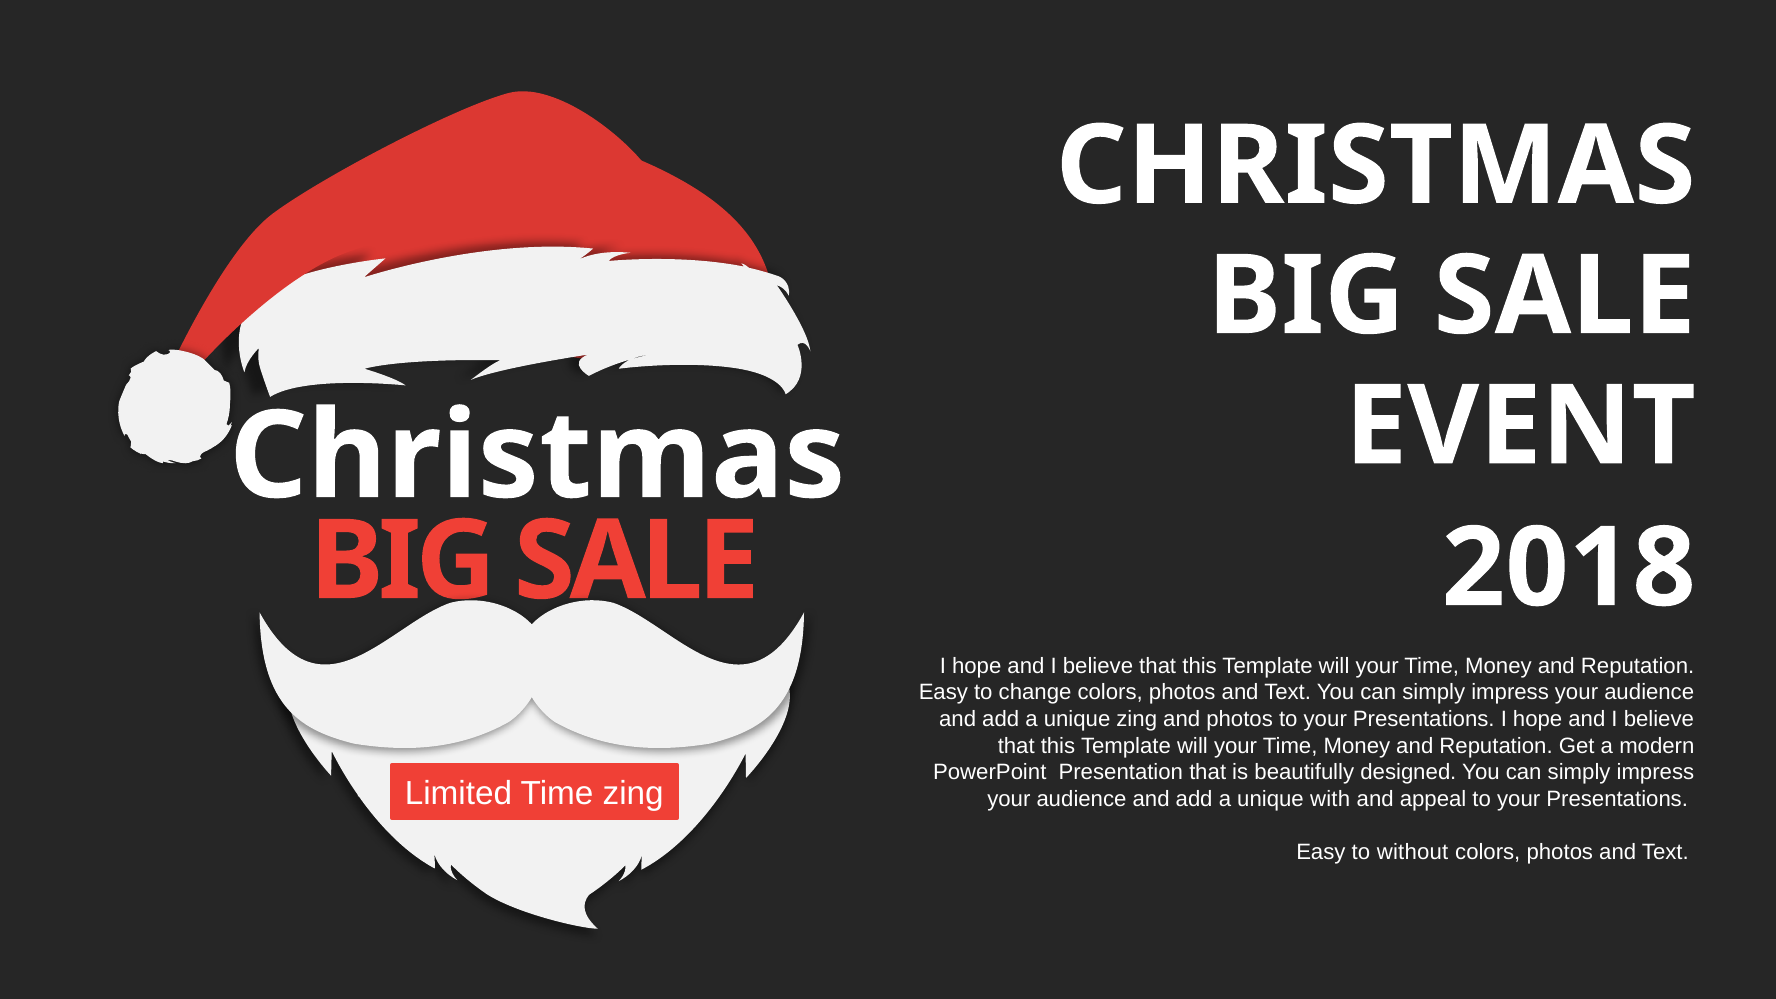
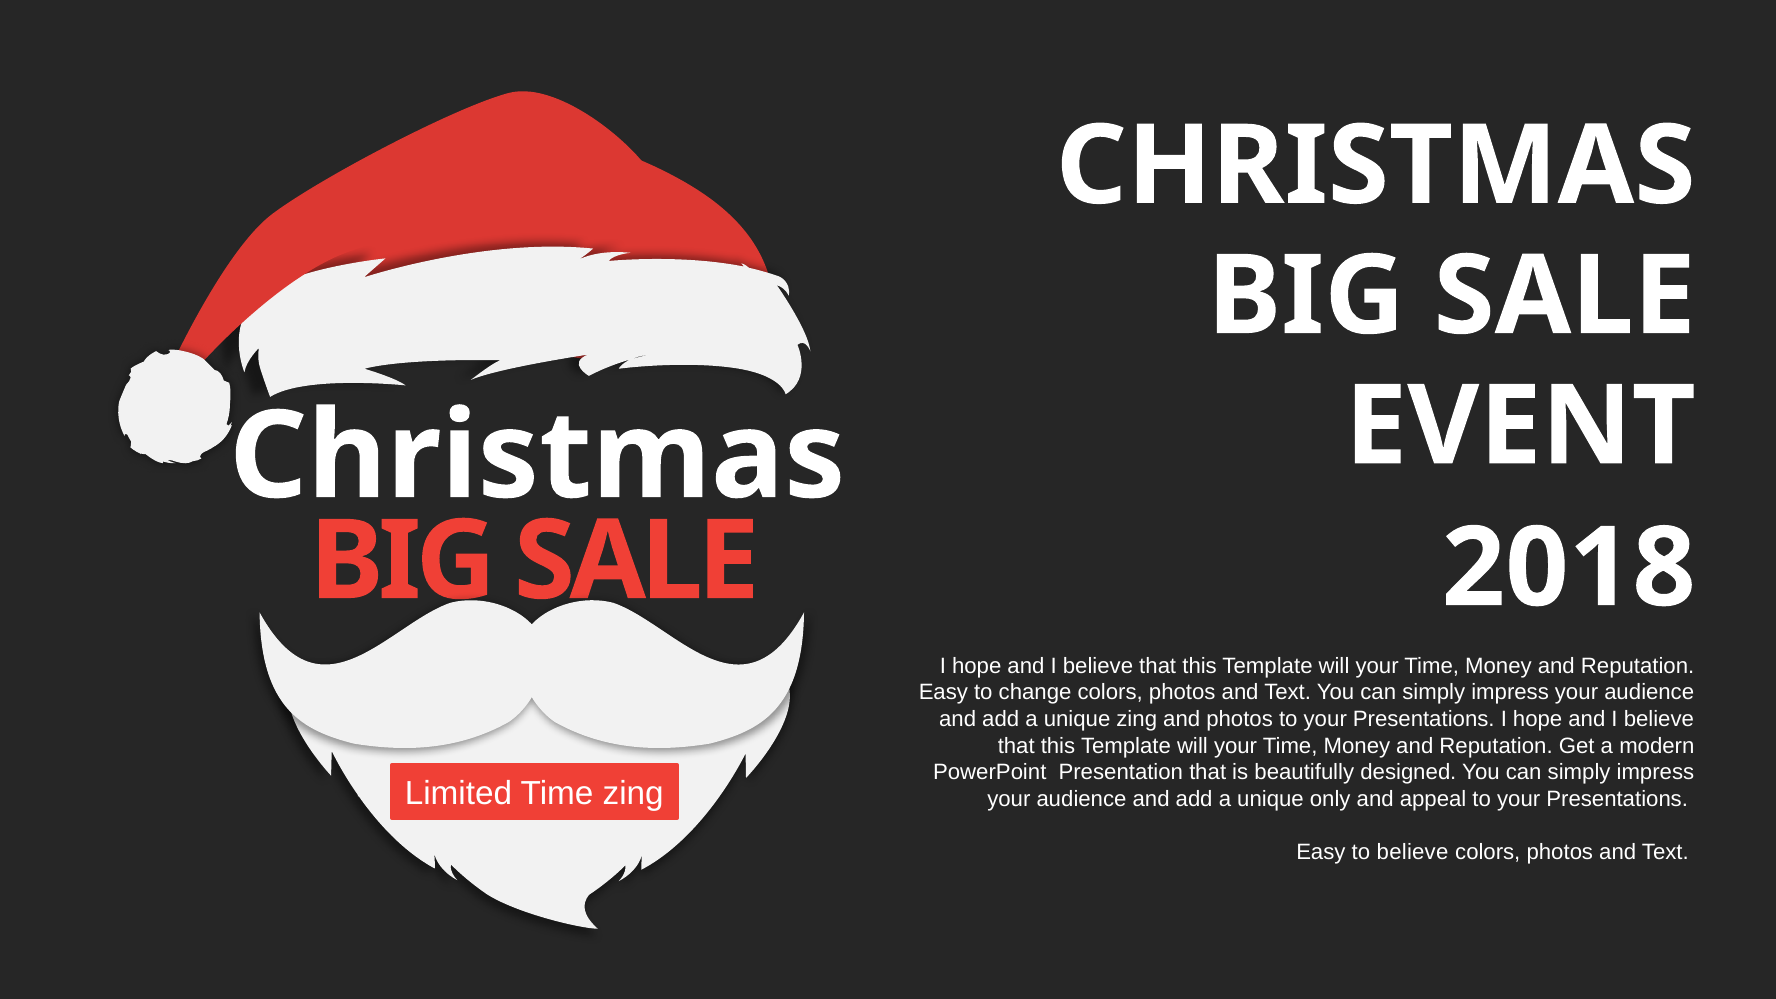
with: with -> only (1330, 799)
to without: without -> believe (1413, 852)
